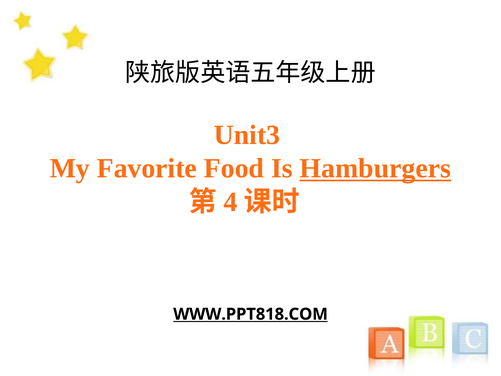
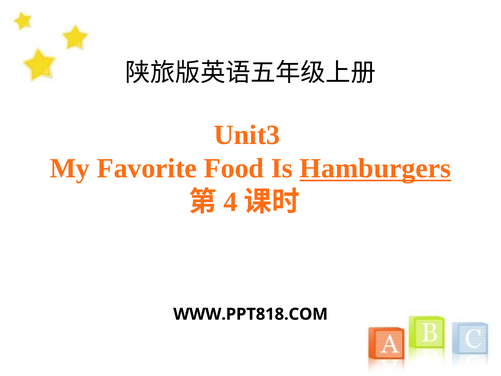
WWW.PPT818.COM underline: present -> none (251, 314)
